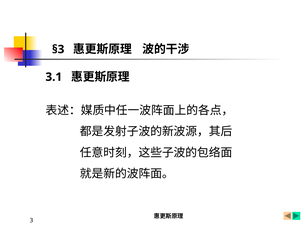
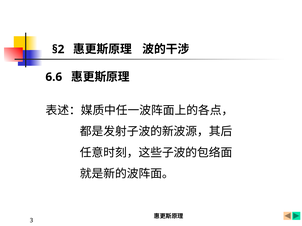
§3: §3 -> §2 (58, 49)
3.1: 3.1 -> 6.6 (54, 77)
